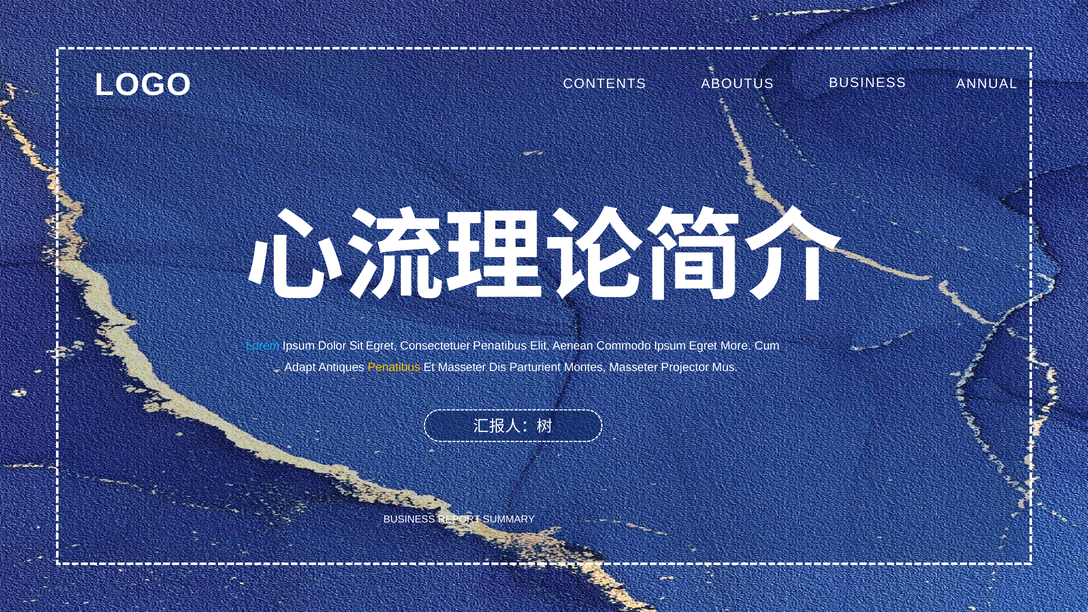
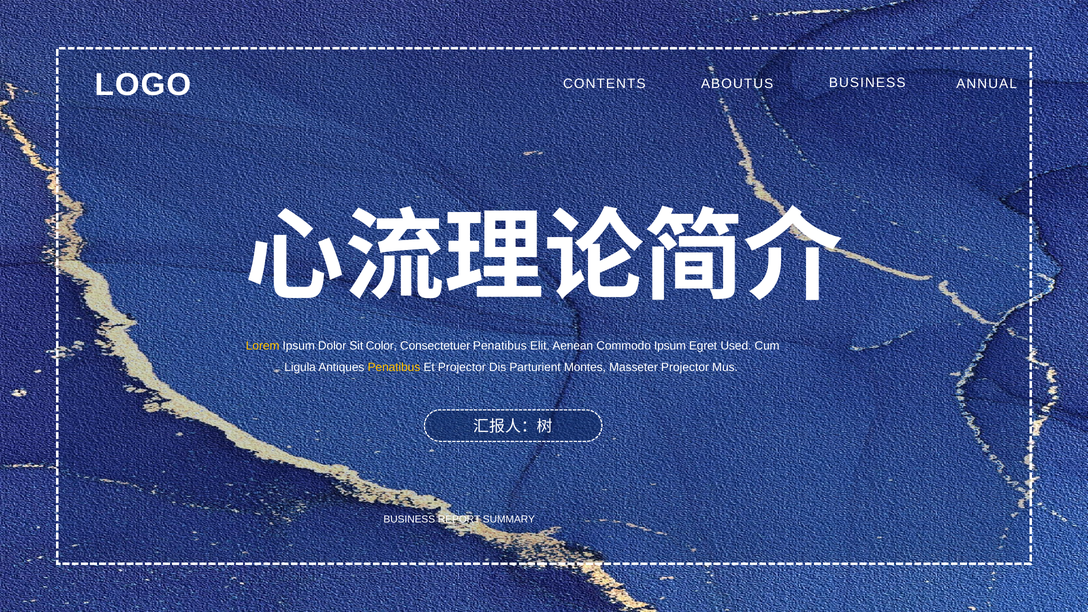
Lorem colour: light blue -> yellow (263, 346)
Sit Egret: Egret -> Color (381, 346)
More: More -> Used (736, 346)
Adapt: Adapt -> Ligula (300, 367)
Et Masseter: Masseter -> Projector (462, 367)
